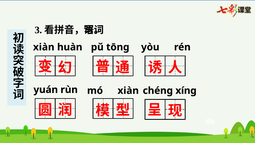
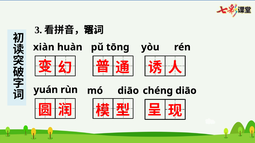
mó xiàn: xiàn -> diāo (128, 91)
chéng xíng: xíng -> diāo (186, 91)
